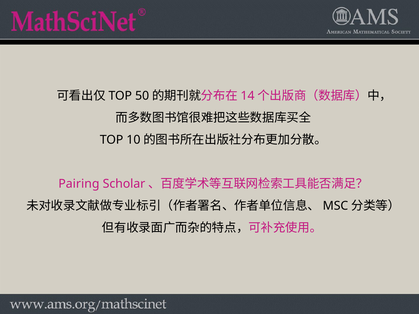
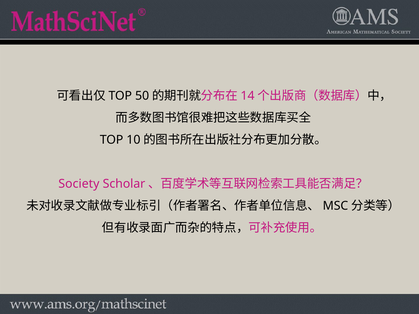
Pairing: Pairing -> Society (79, 184)
